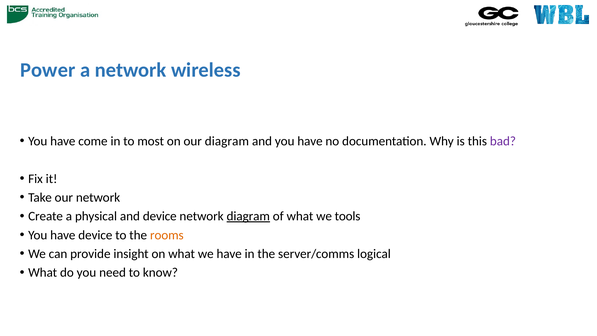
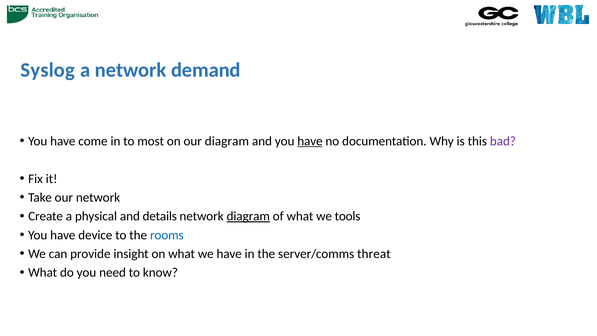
Power: Power -> Syslog (48, 70)
wireless: wireless -> demand (206, 70)
have underline: none -> present (310, 141)
and device: device -> details (160, 216)
rooms colour: orange -> blue (167, 235)
logical: logical -> threat (374, 254)
